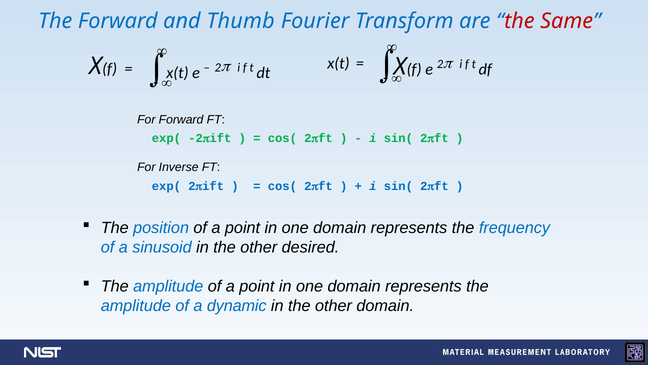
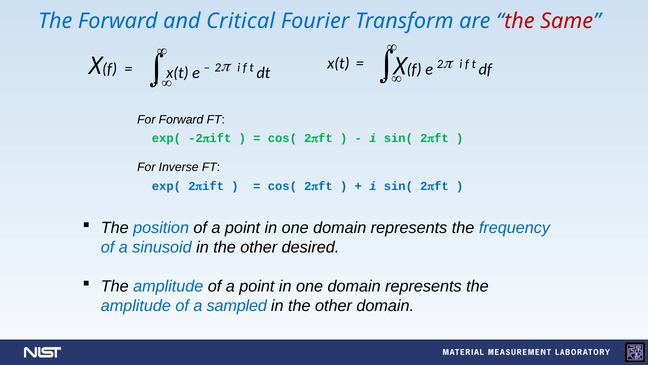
Thumb: Thumb -> Critical (241, 21)
dynamic: dynamic -> sampled (237, 305)
